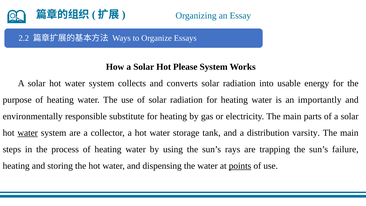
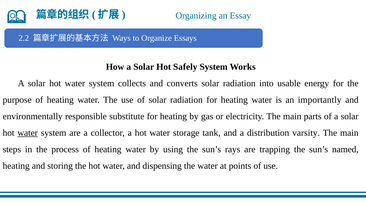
Please: Please -> Safely (185, 67)
failure: failure -> named (345, 149)
points underline: present -> none (240, 166)
